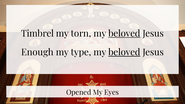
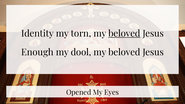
Timbrel: Timbrel -> Identity (37, 34)
type: type -> dool (81, 52)
beloved underline: present -> none (124, 52)
